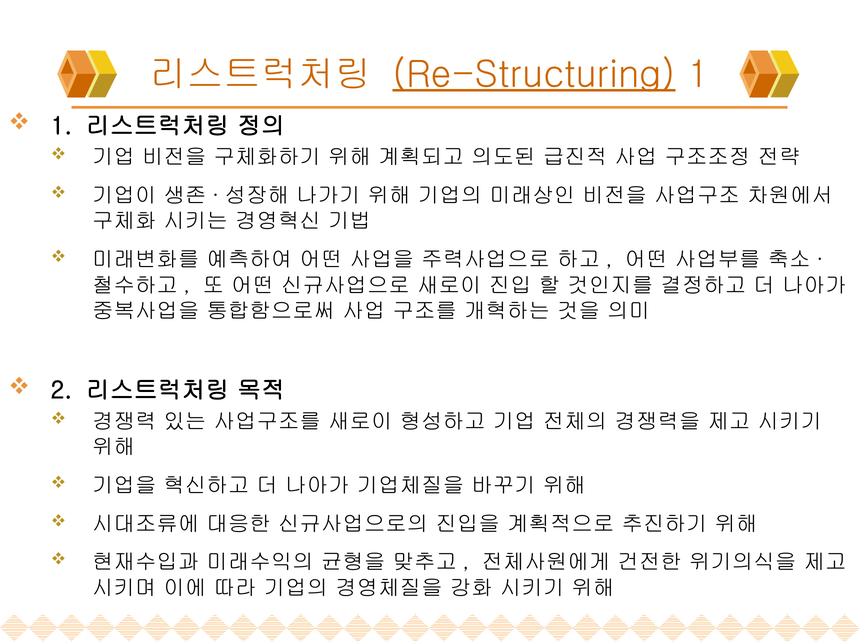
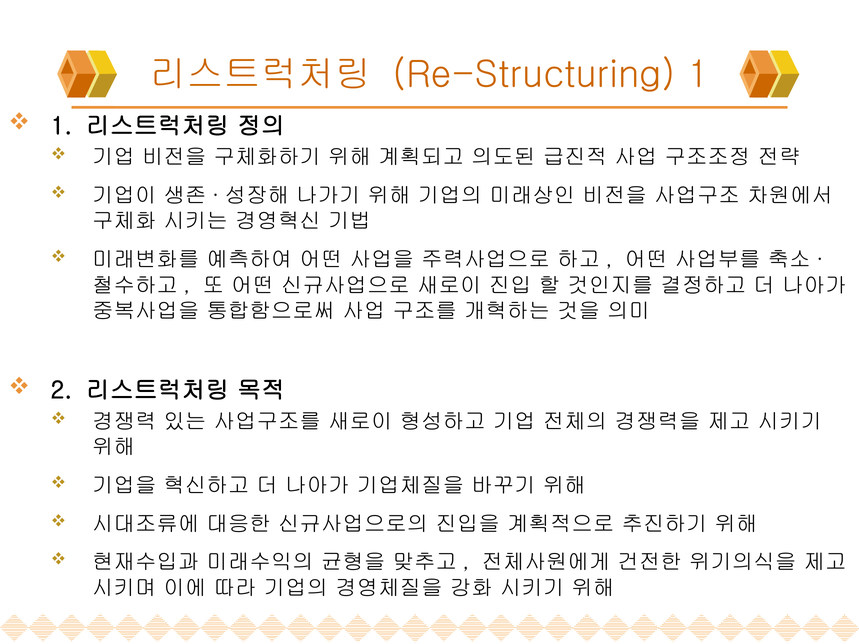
Re-Structuring underline: present -> none (534, 74)
